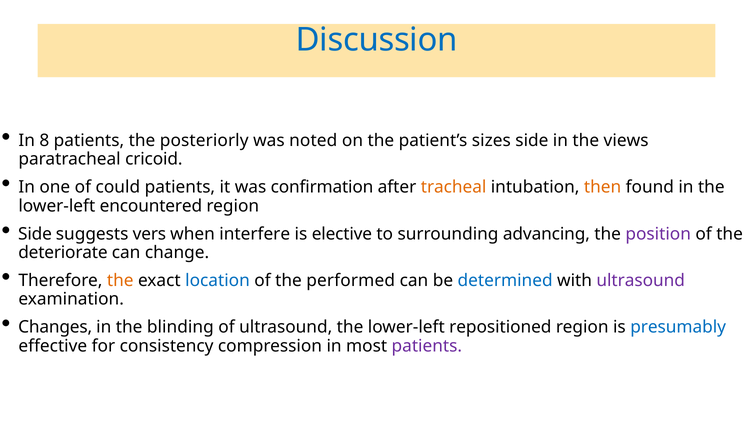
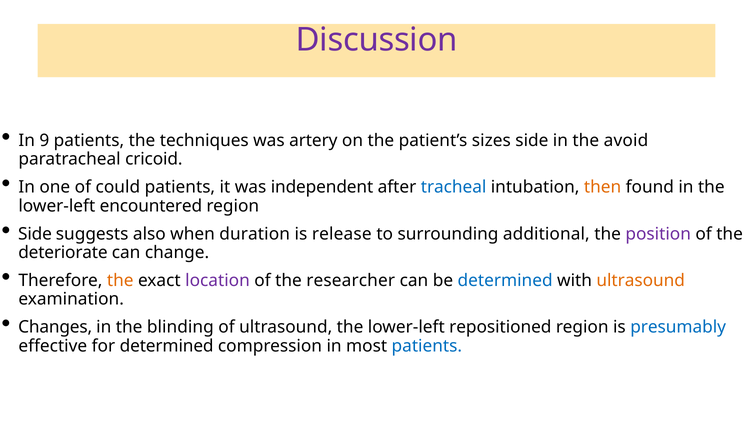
Discussion colour: blue -> purple (377, 40)
8: 8 -> 9 (44, 141)
posteriorly: posteriorly -> techniques (204, 141)
noted: noted -> artery (313, 141)
views: views -> avoid (626, 141)
confirmation: confirmation -> independent (322, 187)
tracheal colour: orange -> blue (454, 187)
vers: vers -> also (149, 234)
interfere: interfere -> duration (255, 234)
elective: elective -> release (342, 234)
advancing: advancing -> additional (546, 234)
location colour: blue -> purple (218, 281)
performed: performed -> researcher (351, 281)
ultrasound colour: purple -> orange (641, 281)
for consistency: consistency -> determined (167, 346)
patients colour: purple -> blue (427, 346)
